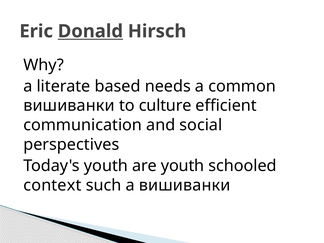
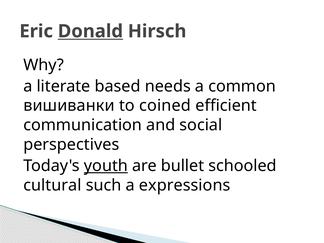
culture: culture -> coined (165, 106)
youth underline: none -> present (106, 166)
are youth: youth -> bullet (183, 166)
context: context -> cultural (52, 185)
a вишиванки: вишиванки -> expressions (185, 185)
